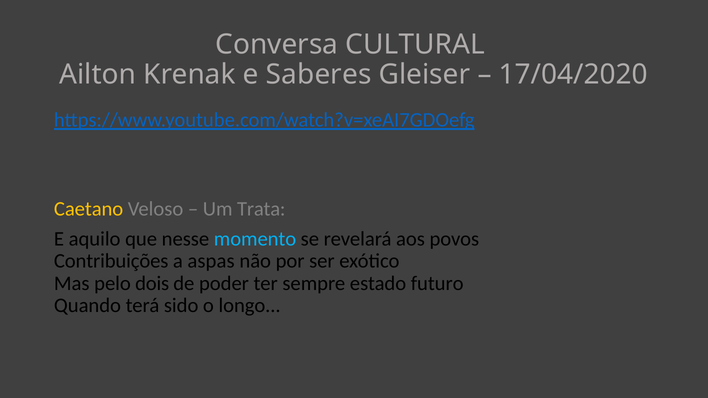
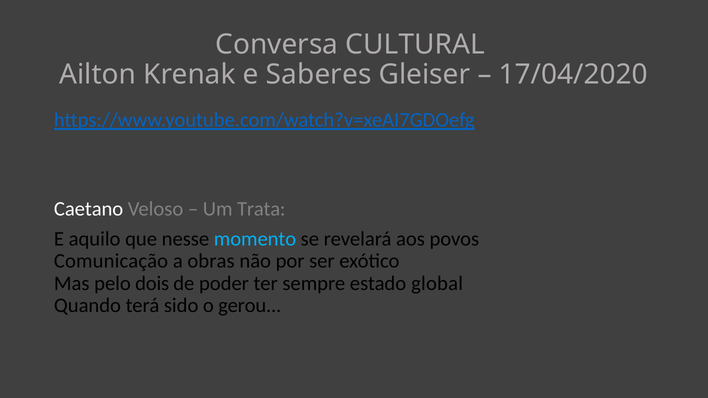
Caetano colour: yellow -> white (89, 209)
Contribuições: Contribuições -> Comunicação (111, 261)
aspas: aspas -> obras (211, 261)
futuro: futuro -> global (437, 283)
longo: longo -> gerou (250, 306)
